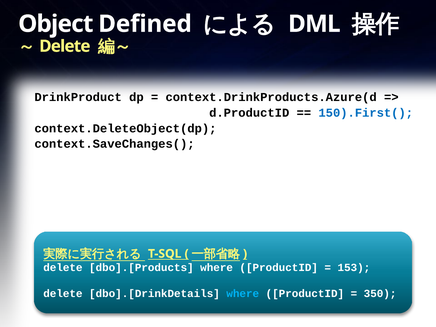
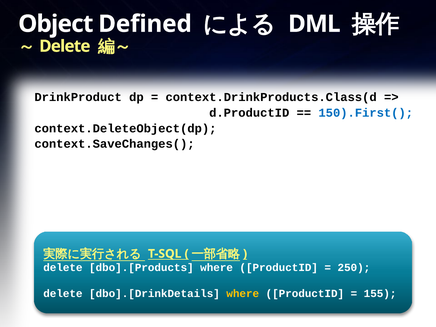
context.DrinkProducts.Azure(d: context.DrinkProducts.Azure(d -> context.DrinkProducts.Class(d (271, 97)
153: 153 -> 250 (354, 267)
where colour: light blue -> yellow (243, 294)
350: 350 -> 155 (380, 294)
